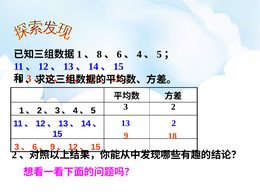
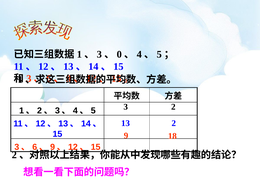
8: 8 -> 3 (99, 54)
6: 6 -> 0 (119, 54)
